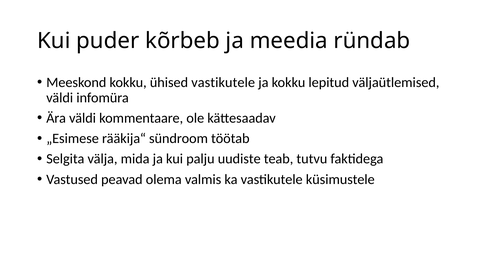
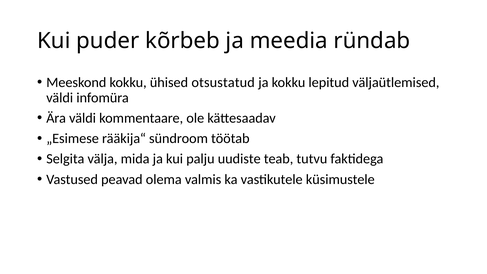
ühised vastikutele: vastikutele -> otsustatud (223, 82)
